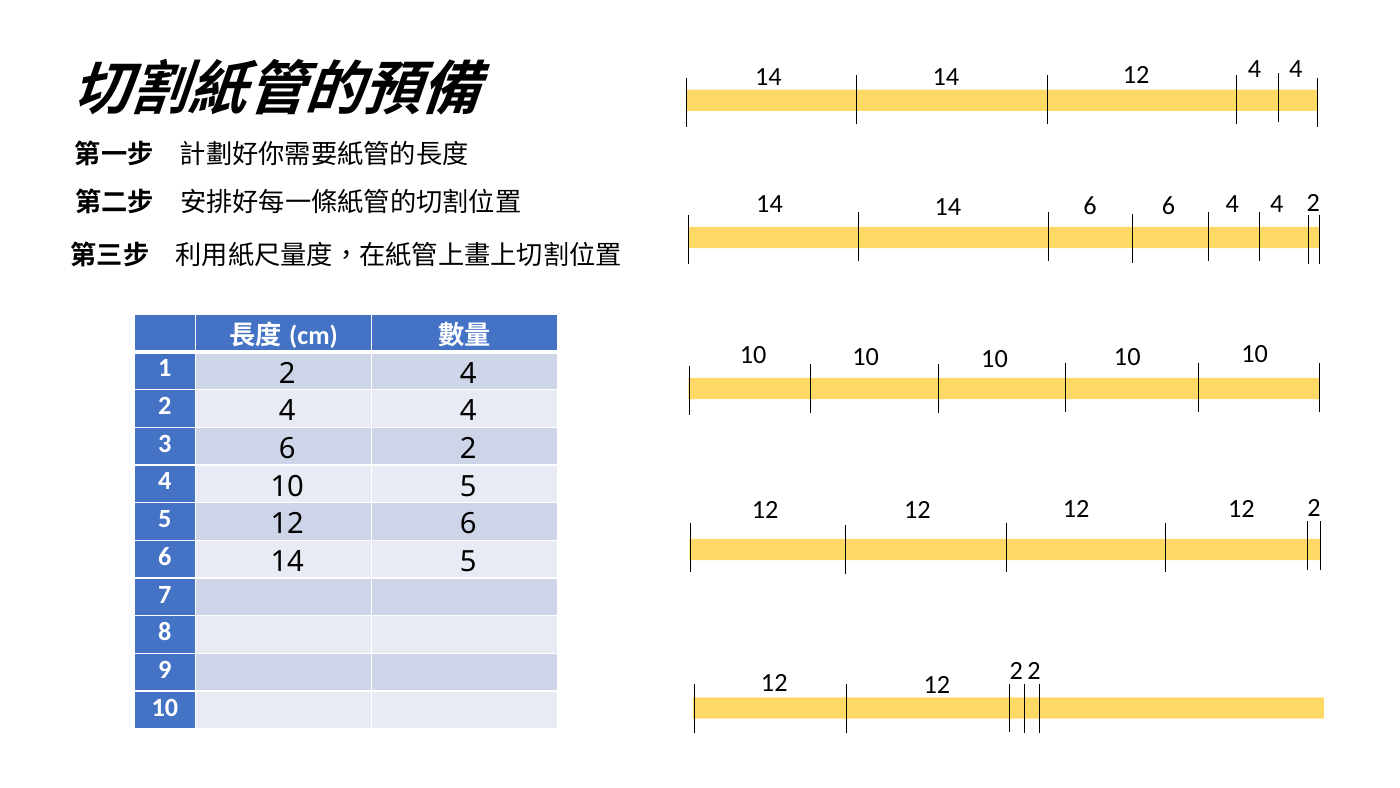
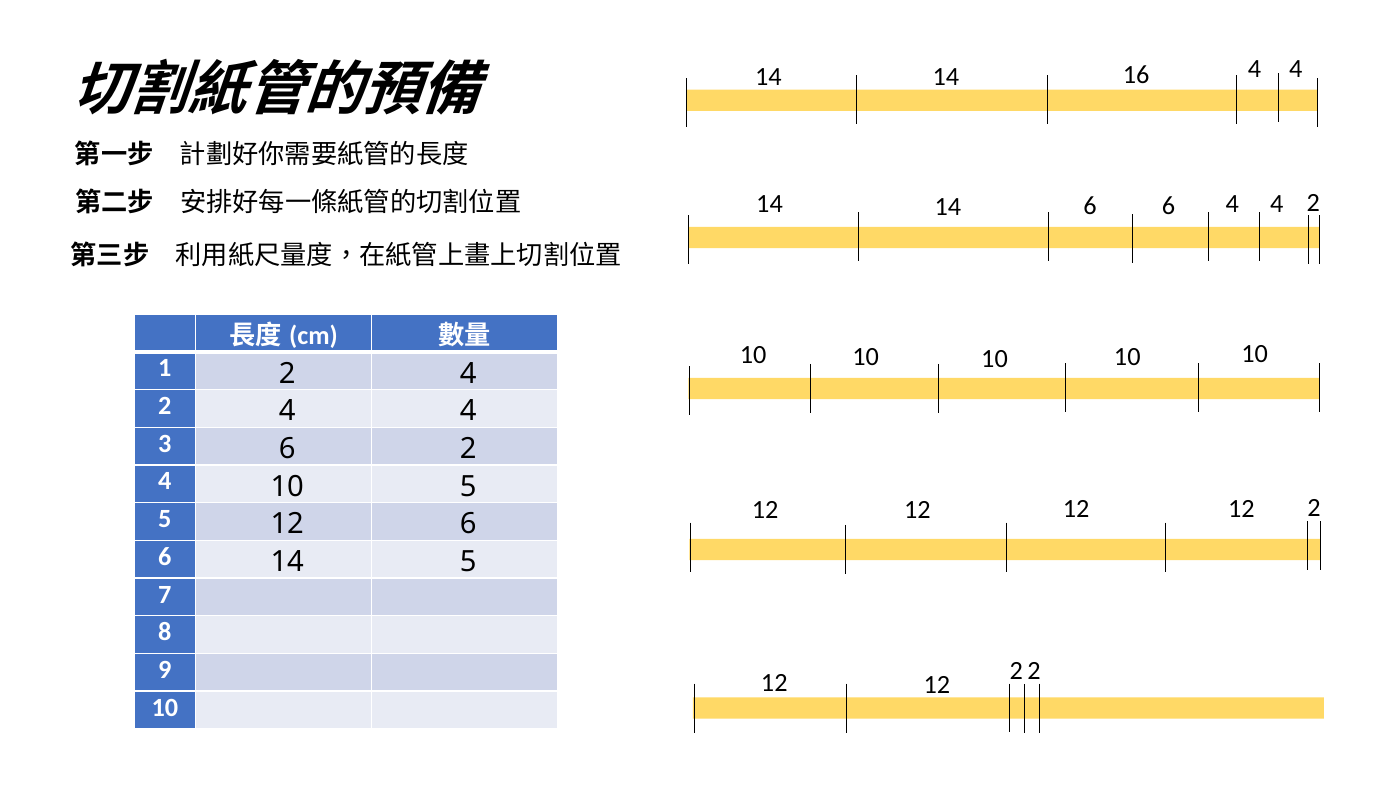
14 12: 12 -> 16 (1136, 75)
